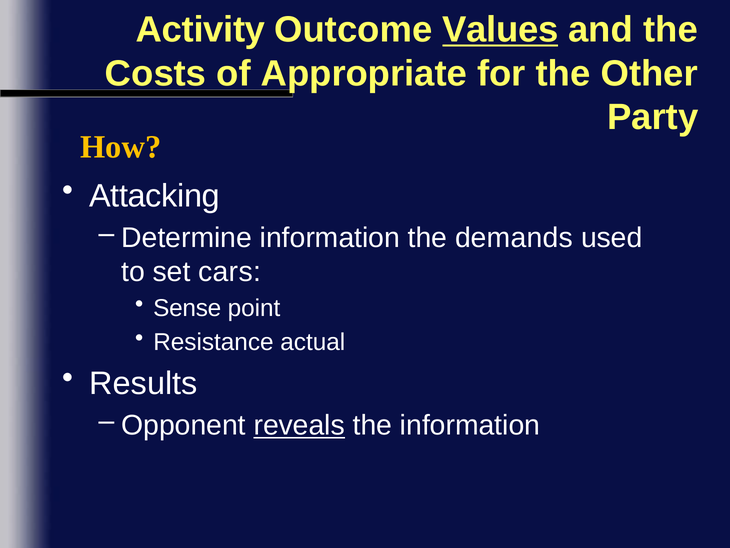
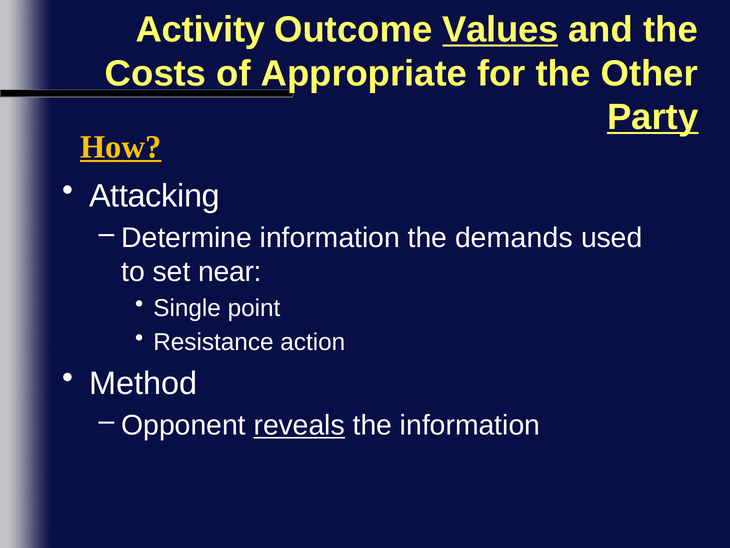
Party underline: none -> present (653, 117)
How underline: none -> present (121, 147)
cars: cars -> near (230, 272)
Sense: Sense -> Single (187, 308)
actual: actual -> action (313, 342)
Results: Results -> Method (143, 383)
